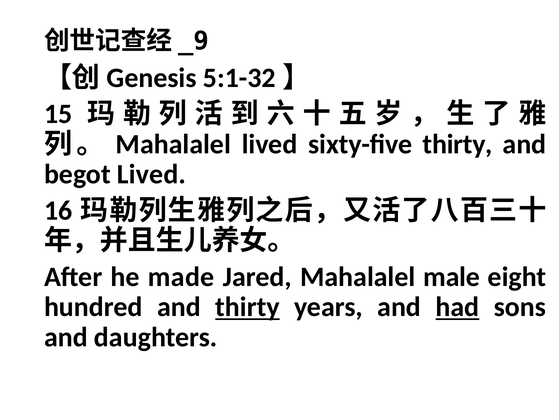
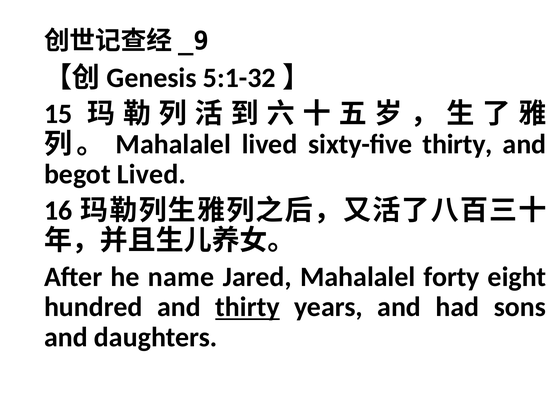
made: made -> name (181, 276)
male: male -> forty (452, 276)
had underline: present -> none (457, 307)
